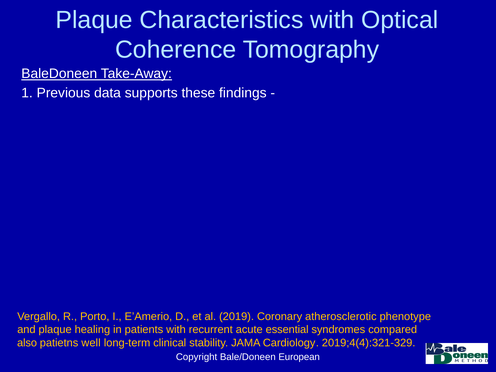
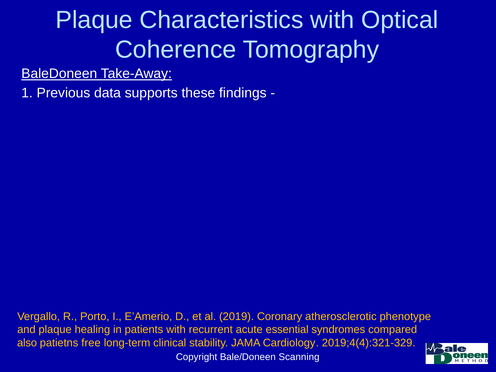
well: well -> free (91, 343)
European: European -> Scanning (299, 357)
